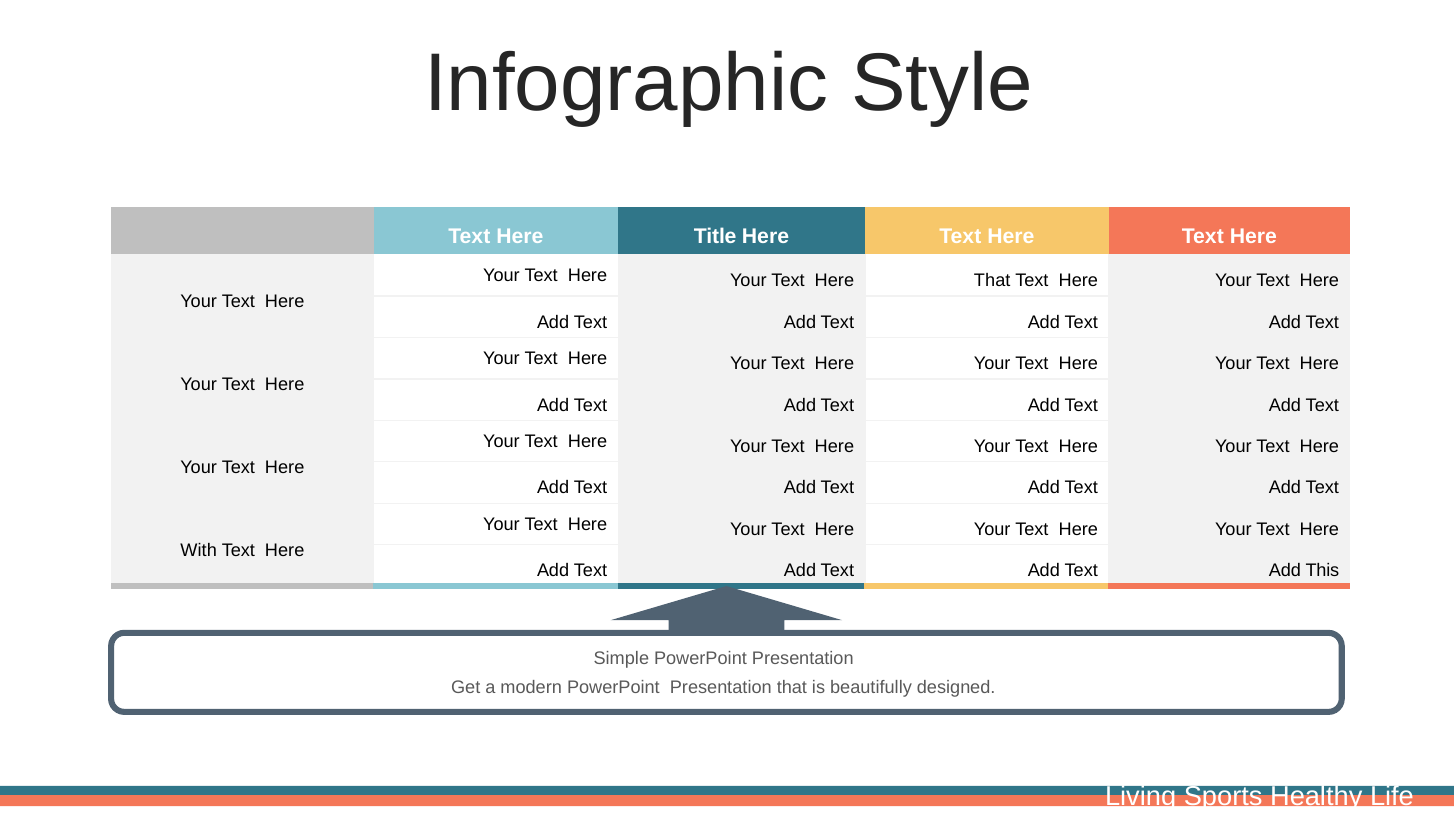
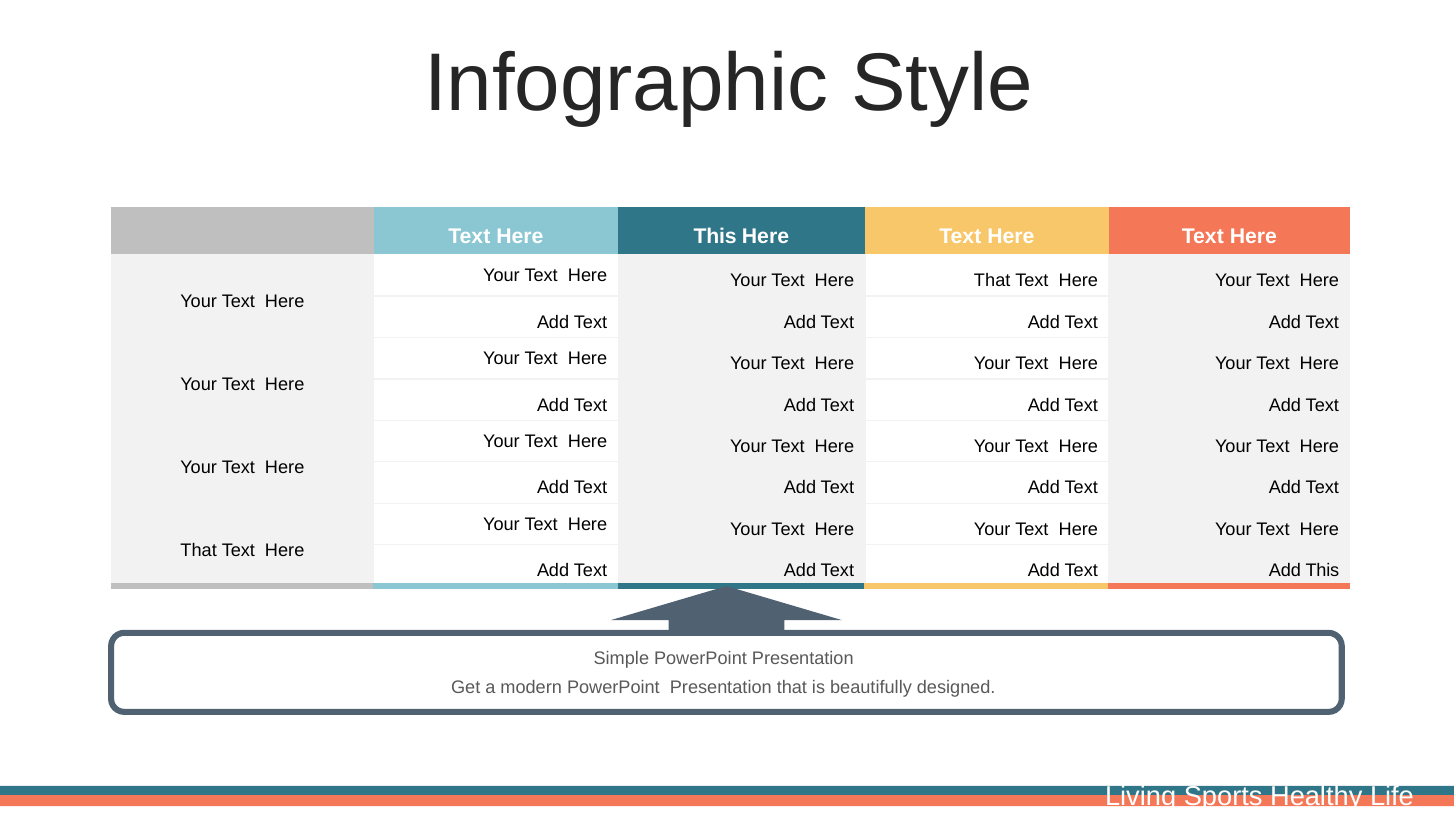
Here Title: Title -> This (715, 237)
With: With -> That (199, 550)
